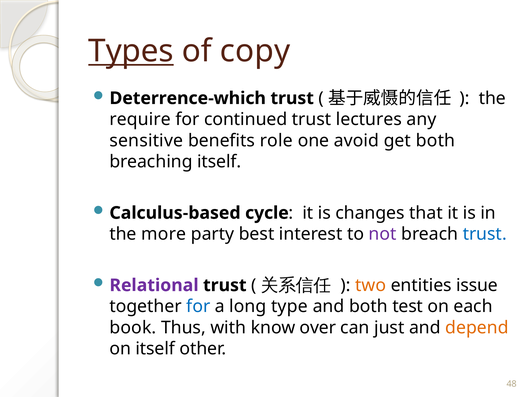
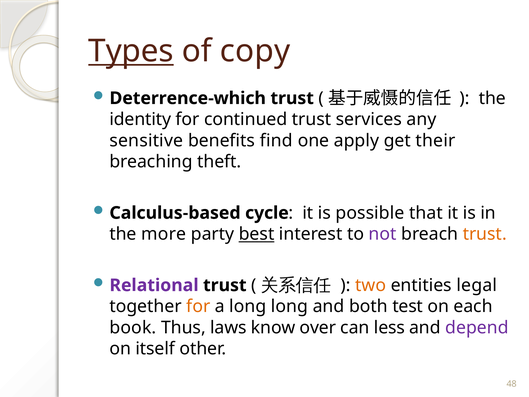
require: require -> identity (140, 119)
lectures: lectures -> services (369, 119)
role: role -> find (276, 141)
avoid: avoid -> apply (356, 141)
get both: both -> their (435, 141)
breaching itself: itself -> theft (219, 162)
changes: changes -> possible (370, 213)
best underline: none -> present (257, 234)
trust colour: blue -> orange (485, 234)
issue: issue -> legal (477, 285)
for colour: blue -> orange (198, 306)
long type: type -> long (289, 306)
with: with -> laws (228, 327)
just: just -> less (389, 327)
depend colour: orange -> purple (477, 327)
